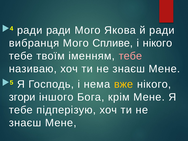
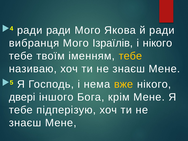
Спливе: Спливе -> Ізраїлів (113, 43)
тебе colour: pink -> yellow (130, 56)
згори: згори -> двері (22, 97)
